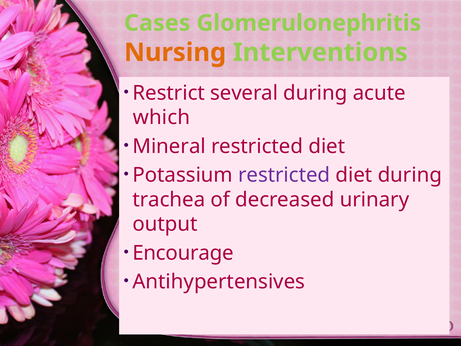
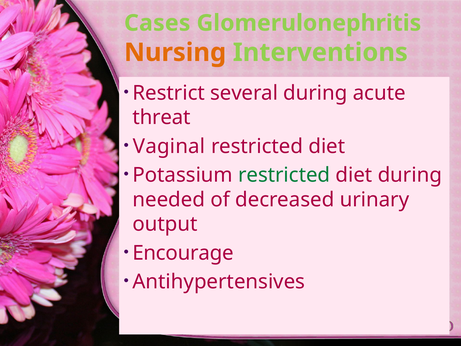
which: which -> threat (162, 117)
Mineral: Mineral -> Vaginal (169, 146)
restricted colour: purple -> green (284, 175)
trachea: trachea -> needed (169, 199)
